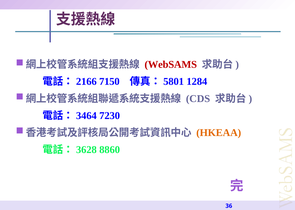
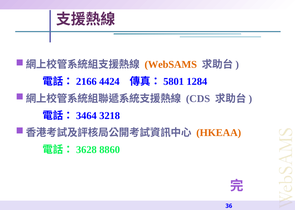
WebSAMS colour: red -> orange (171, 65)
7150: 7150 -> 4424 (109, 82)
7230: 7230 -> 3218 (110, 116)
